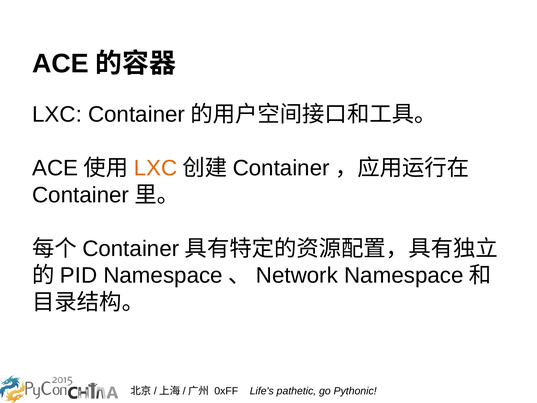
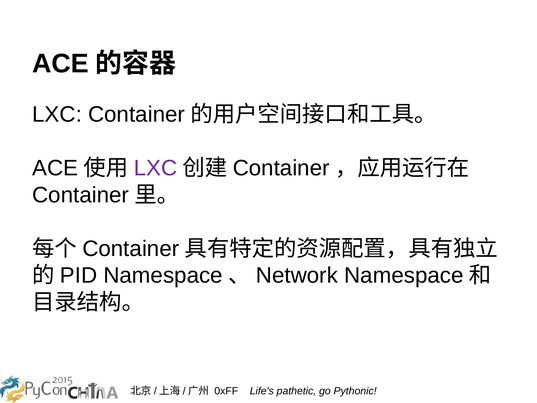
LXC colour: orange -> purple (155, 168)
